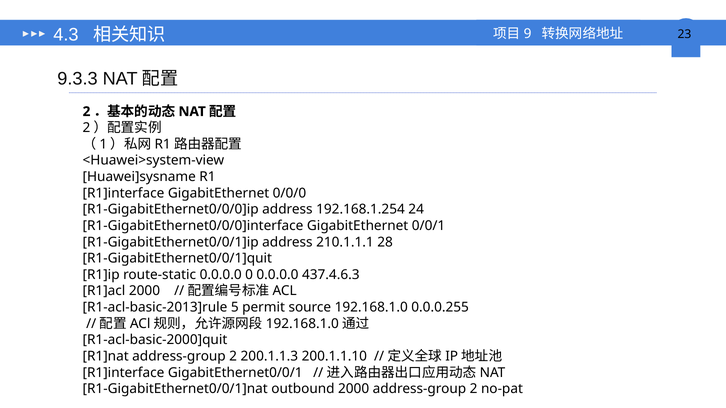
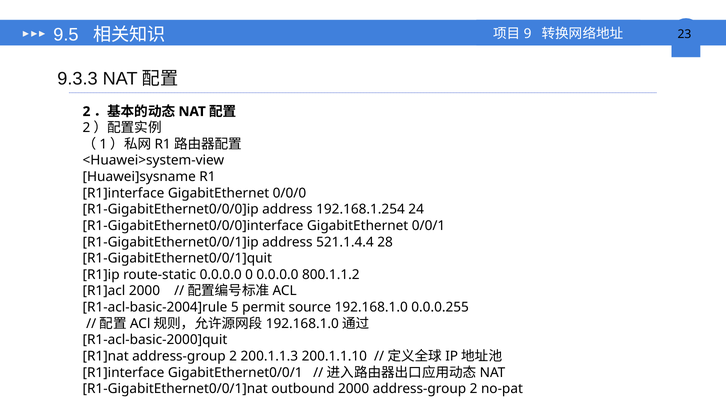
4.3: 4.3 -> 9.5 (66, 35)
210.1.1.1: 210.1.1.1 -> 521.1.4.4 (345, 242)
437.4.6.3: 437.4.6.3 -> 800.1.1.2 (331, 275)
R1-acl-basic-2013]rule: R1-acl-basic-2013]rule -> R1-acl-basic-2004]rule (155, 308)
